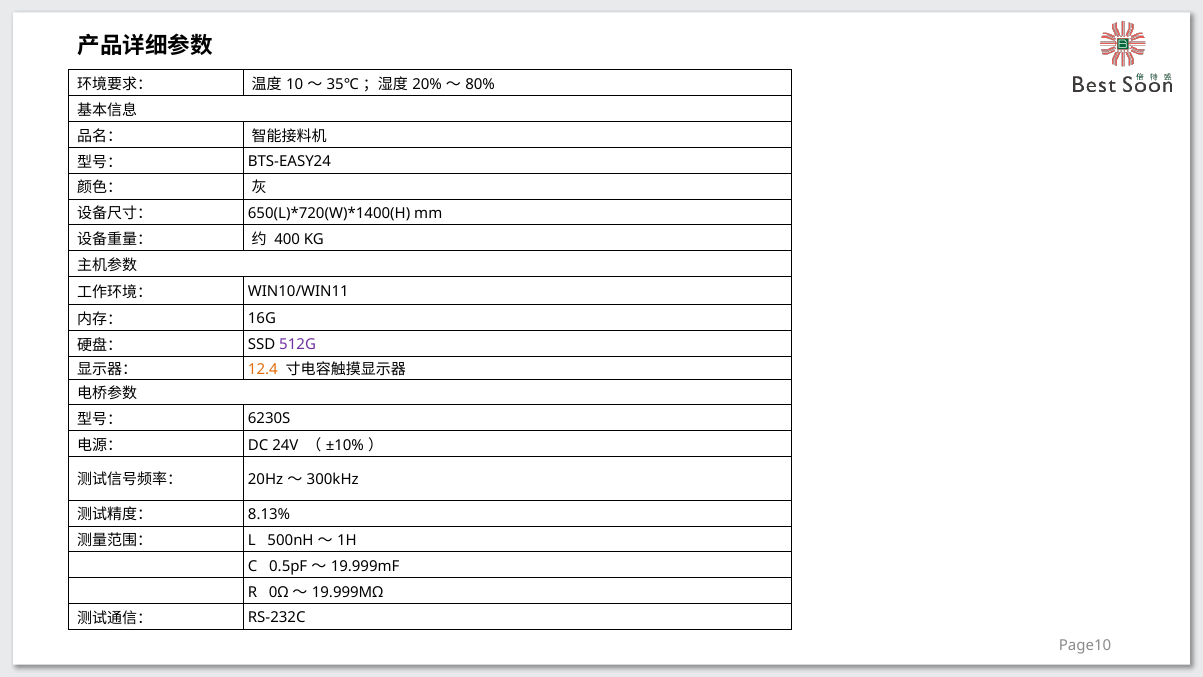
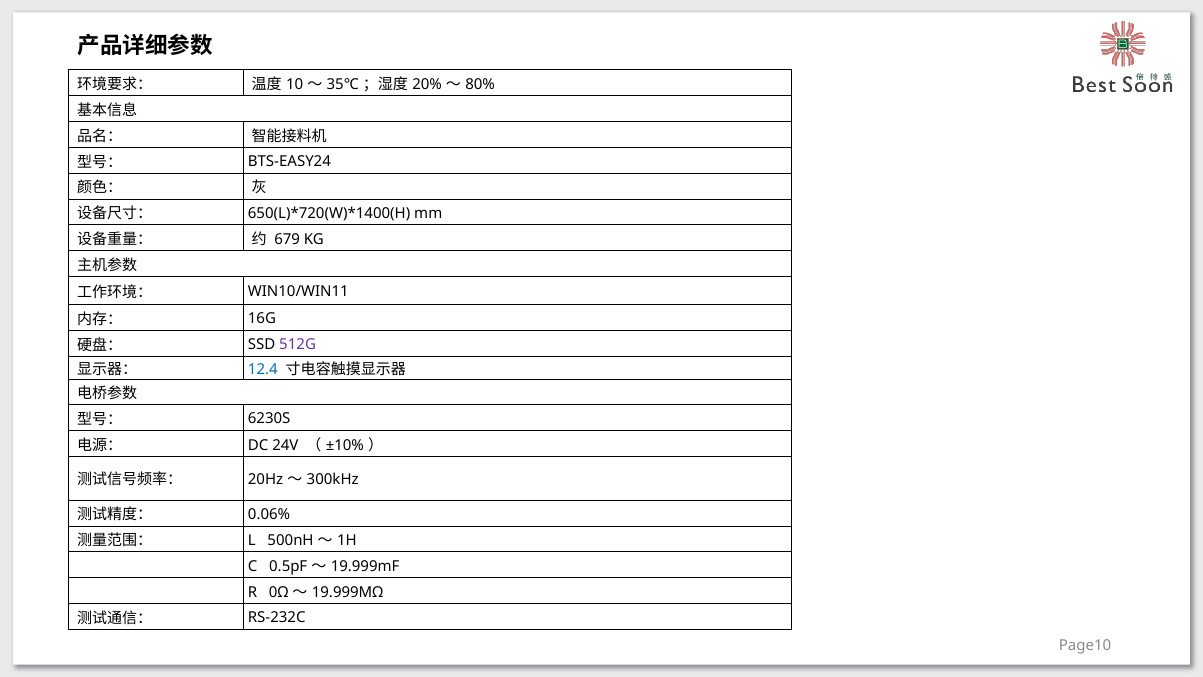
400: 400 -> 679 (287, 239)
12.4 colour: orange -> blue (263, 369)
8.13%: 8.13% -> 0.06% (269, 514)
